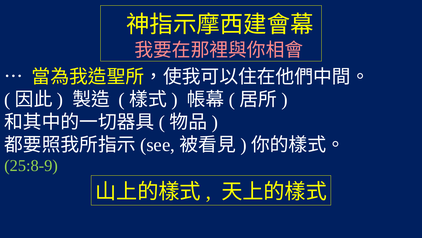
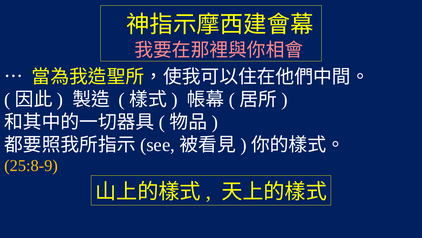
25:8-9 colour: light green -> yellow (31, 165)
